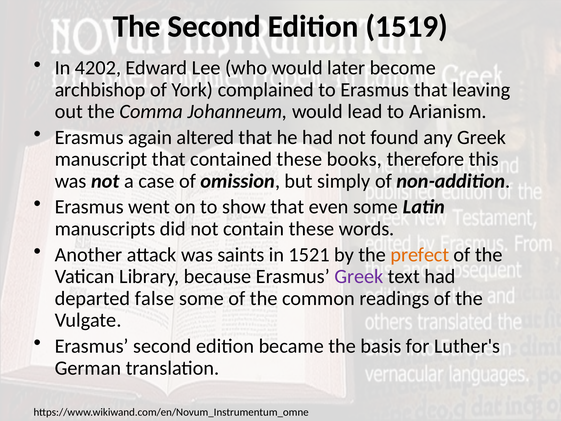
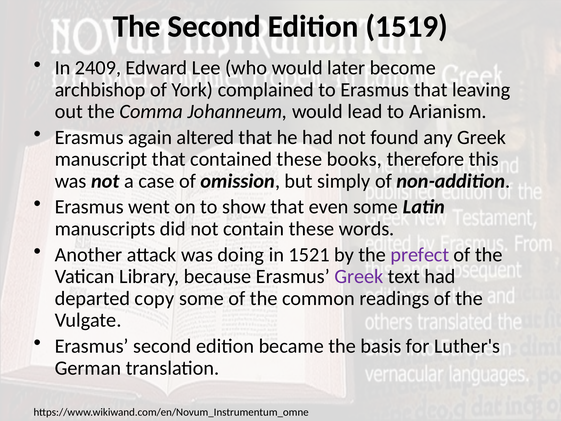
4202: 4202 -> 2409 (98, 68)
saints: saints -> doing (241, 255)
prefect colour: orange -> purple (420, 255)
false: false -> copy (154, 298)
